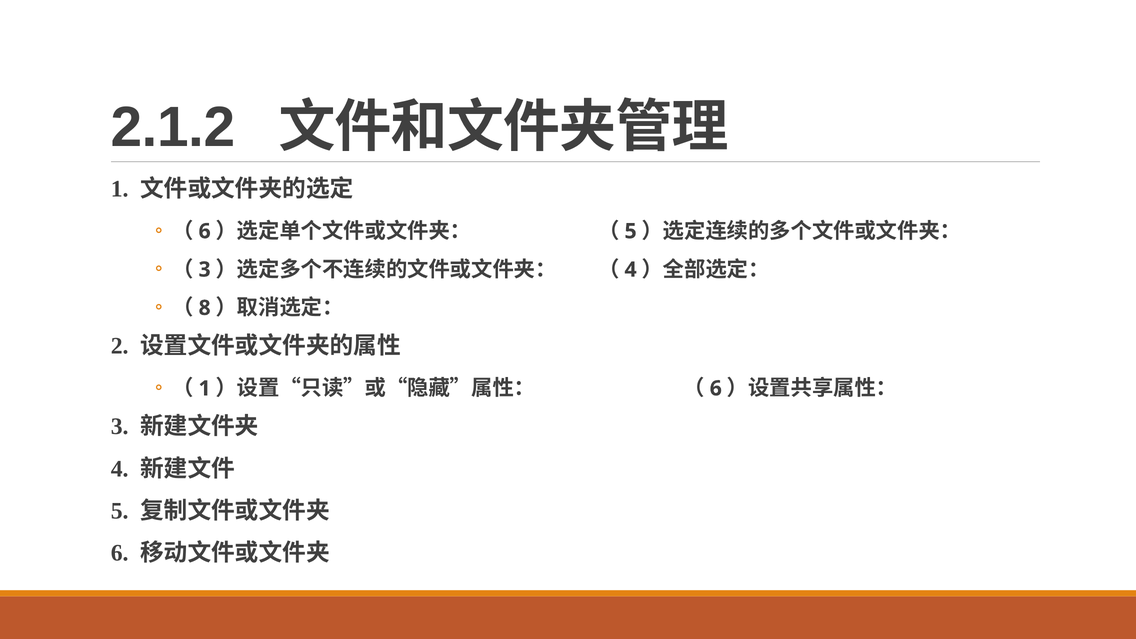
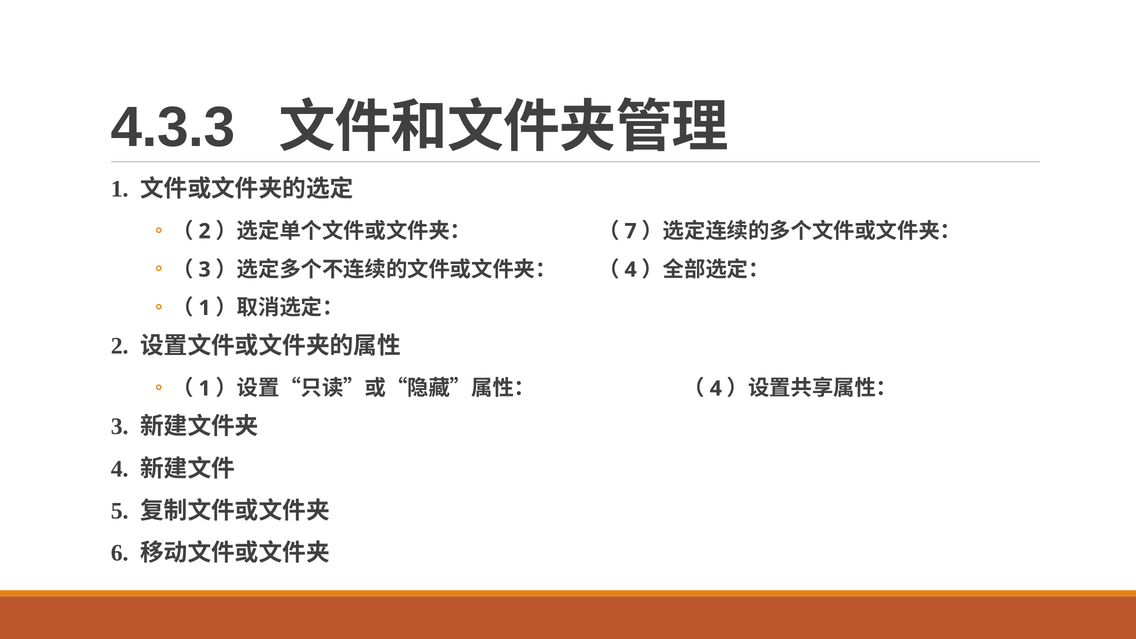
2.1.2: 2.1.2 -> 4.3.3 (173, 127)
6: 6 -> 2 (205, 231)
5: 5 -> 7 (631, 231)
8: 8 -> 1 (205, 308)
6: 6 -> 4 (716, 388)
